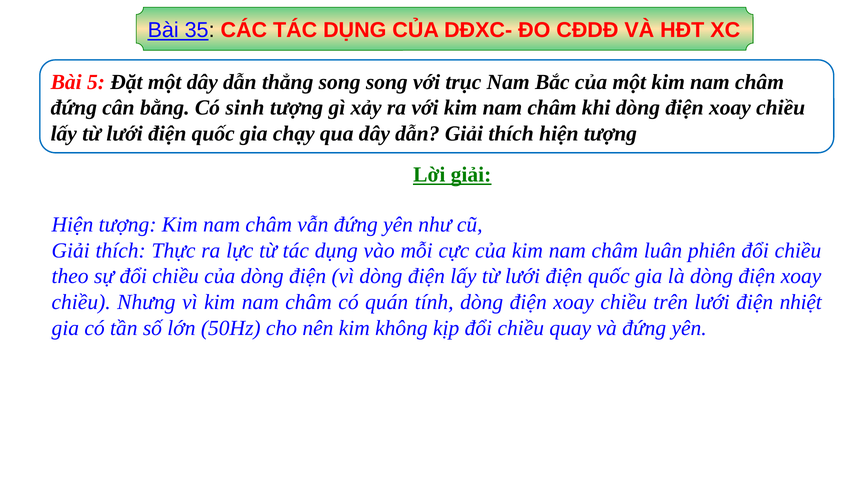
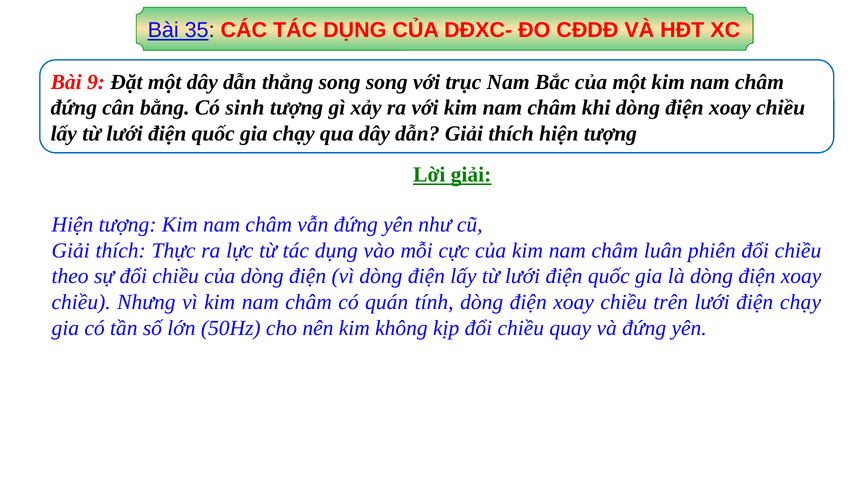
5: 5 -> 9 (96, 82)
điện nhiệt: nhiệt -> chạy (800, 302)
